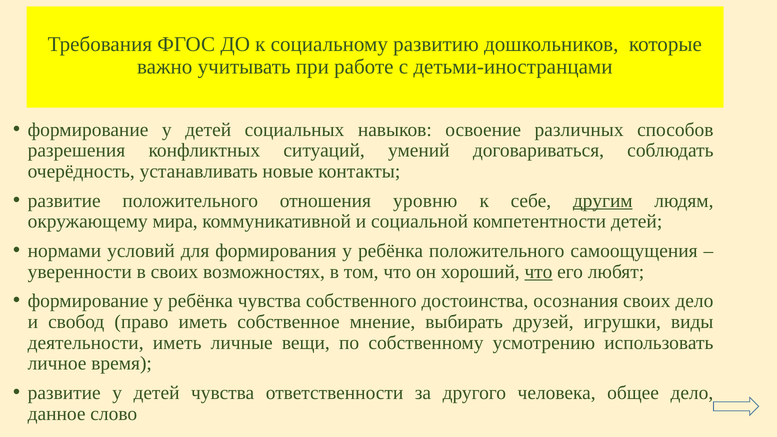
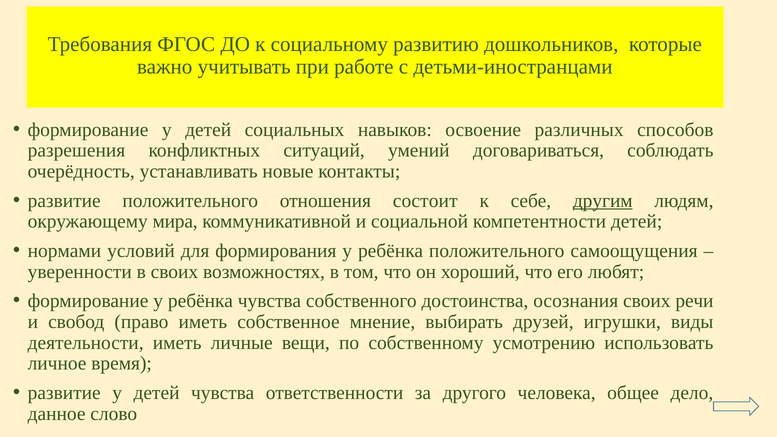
уровню: уровню -> состоит (425, 201)
что underline: present -> none (538, 272)
своих дело: дело -> речи (694, 301)
